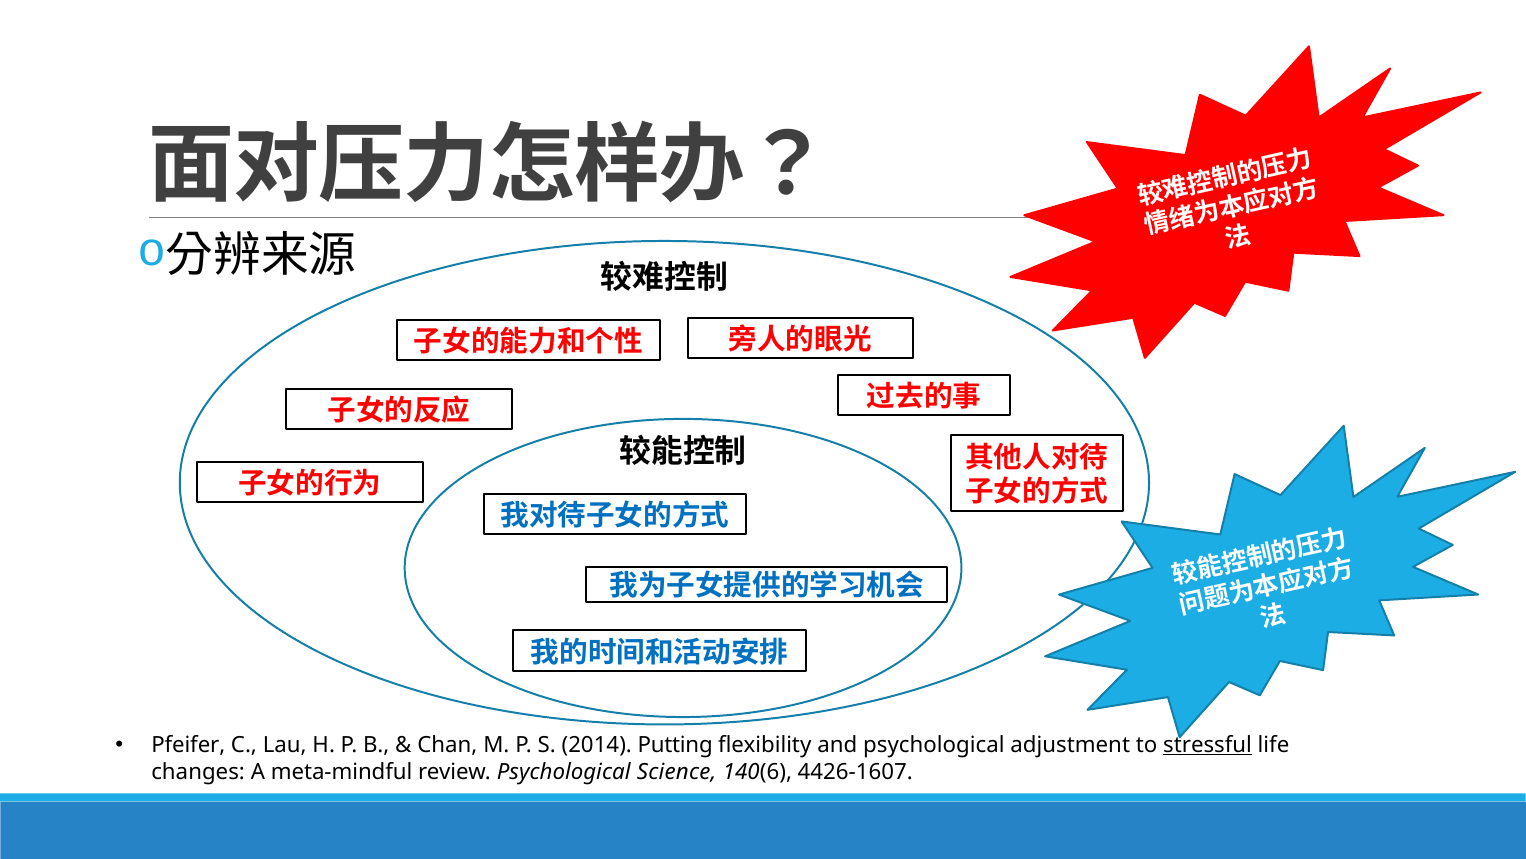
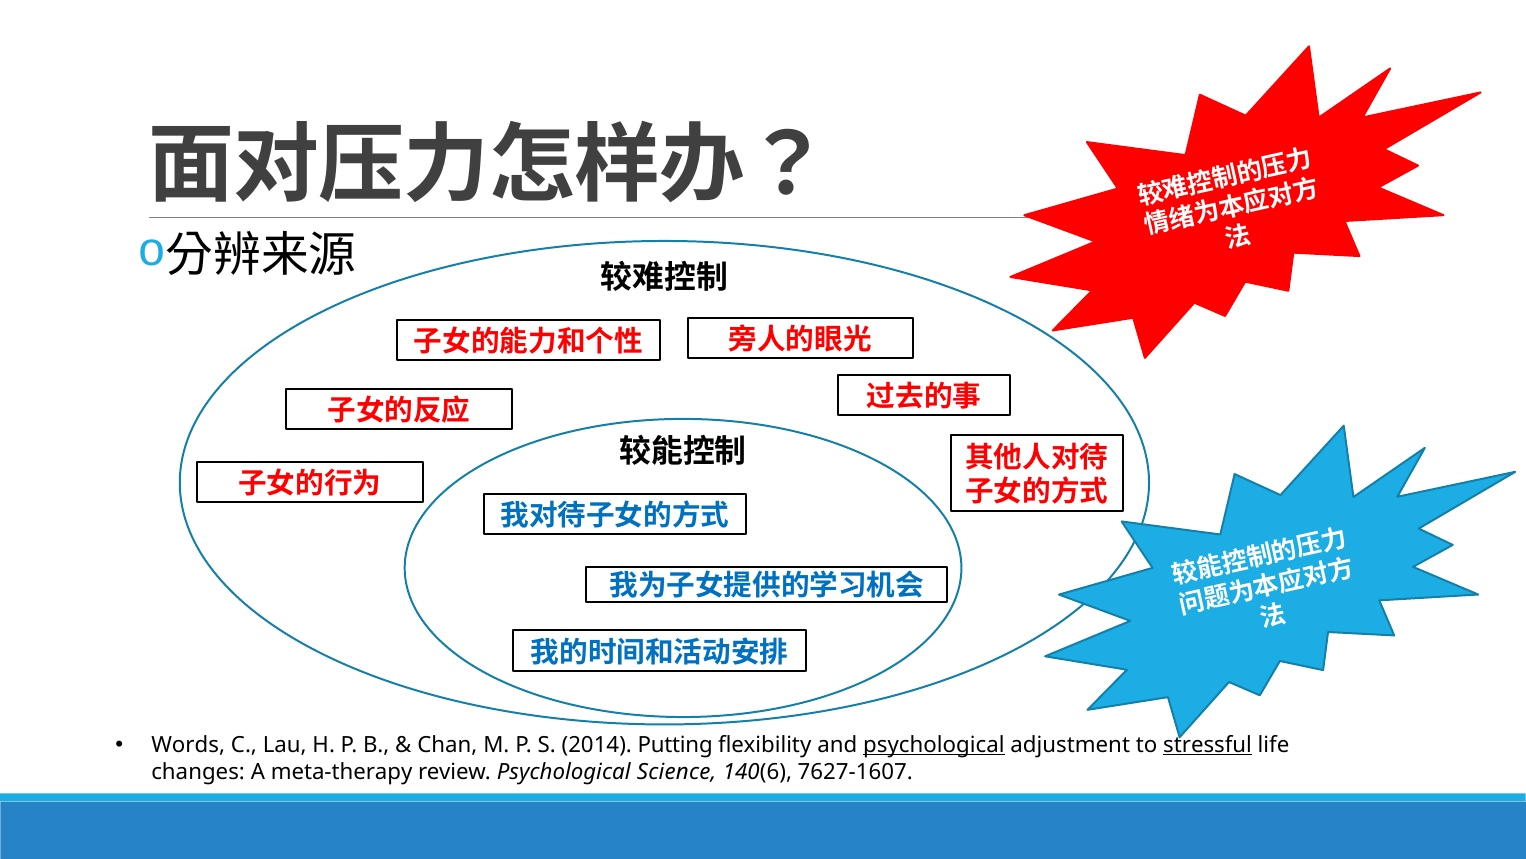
Pfeifer: Pfeifer -> Words (188, 744)
psychological underline: none -> present (934, 744)
meta-mindful: meta-mindful -> meta-therapy (342, 771)
4426-1607: 4426-1607 -> 7627-1607 (855, 771)
